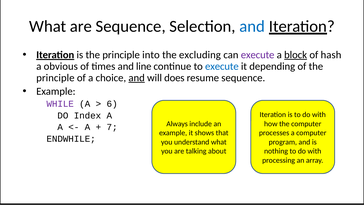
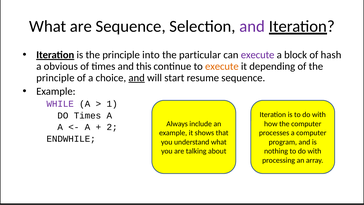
and colour: blue -> purple (252, 26)
excluding: excluding -> particular (200, 55)
block underline: present -> none (296, 55)
line: line -> this (144, 66)
execute colour: blue -> orange (222, 66)
does: does -> start (174, 78)
6: 6 -> 1 (112, 104)
DO Index: Index -> Times (87, 115)
7: 7 -> 2 (112, 127)
